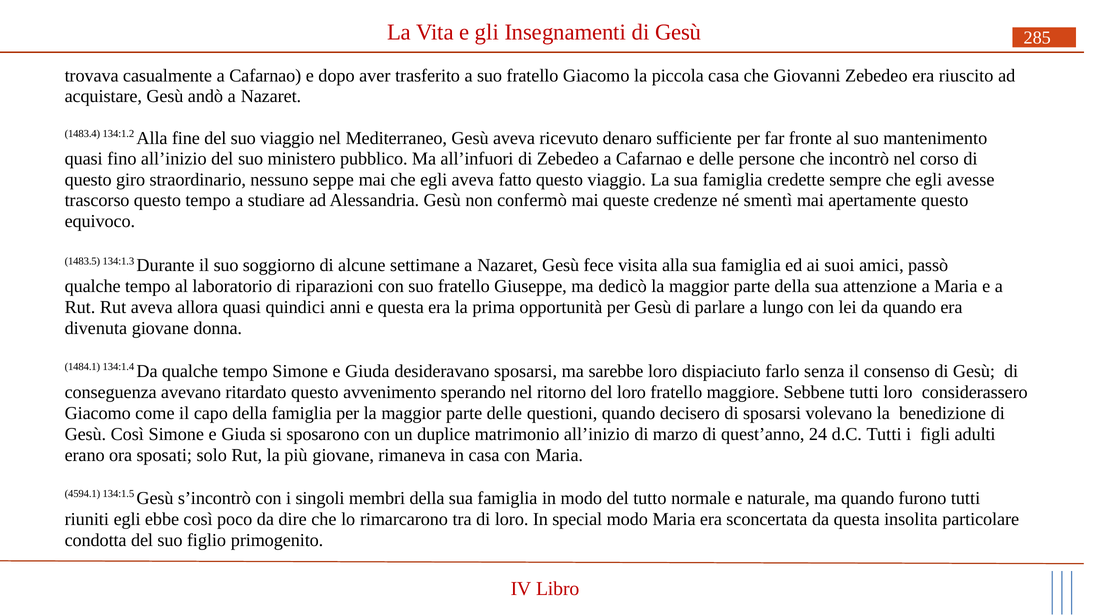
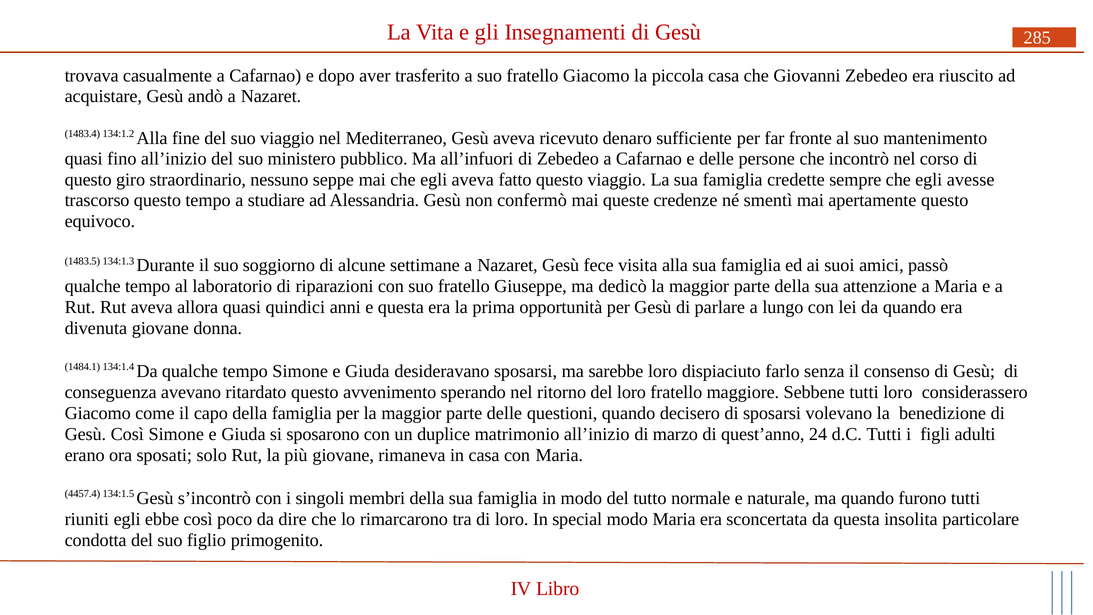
4594.1: 4594.1 -> 4457.4 (82, 494)
